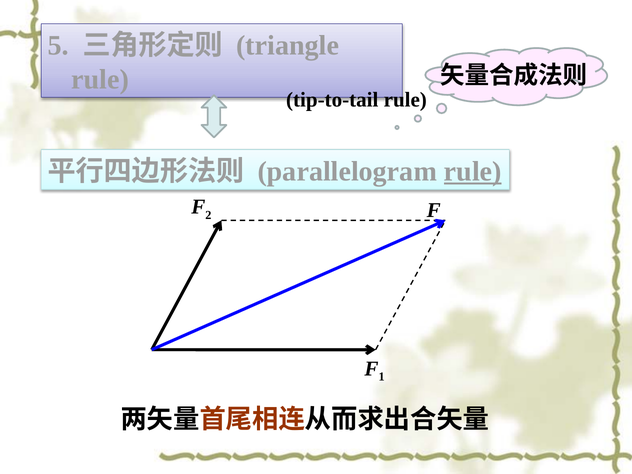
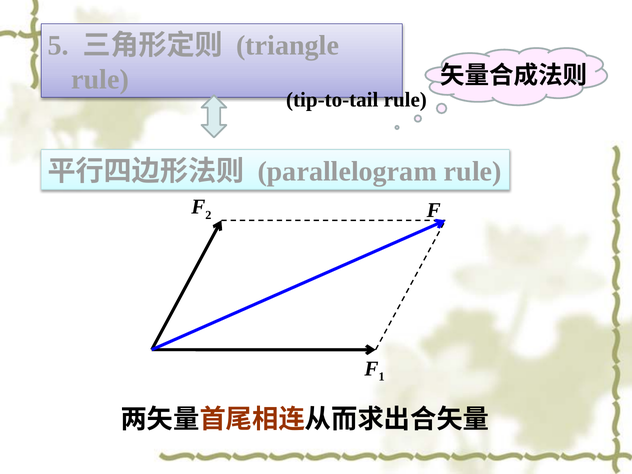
rule underline: present -> none (473, 171)
